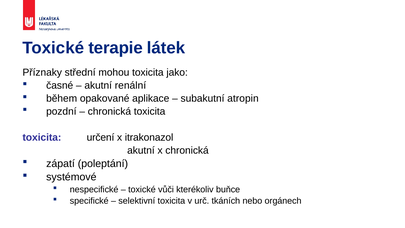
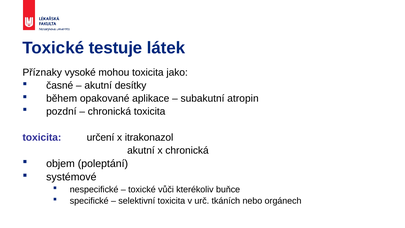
terapie: terapie -> testuje (116, 48)
střední: střední -> vysoké (80, 72)
renální: renální -> desítky (131, 85)
zápatí: zápatí -> objem (61, 164)
